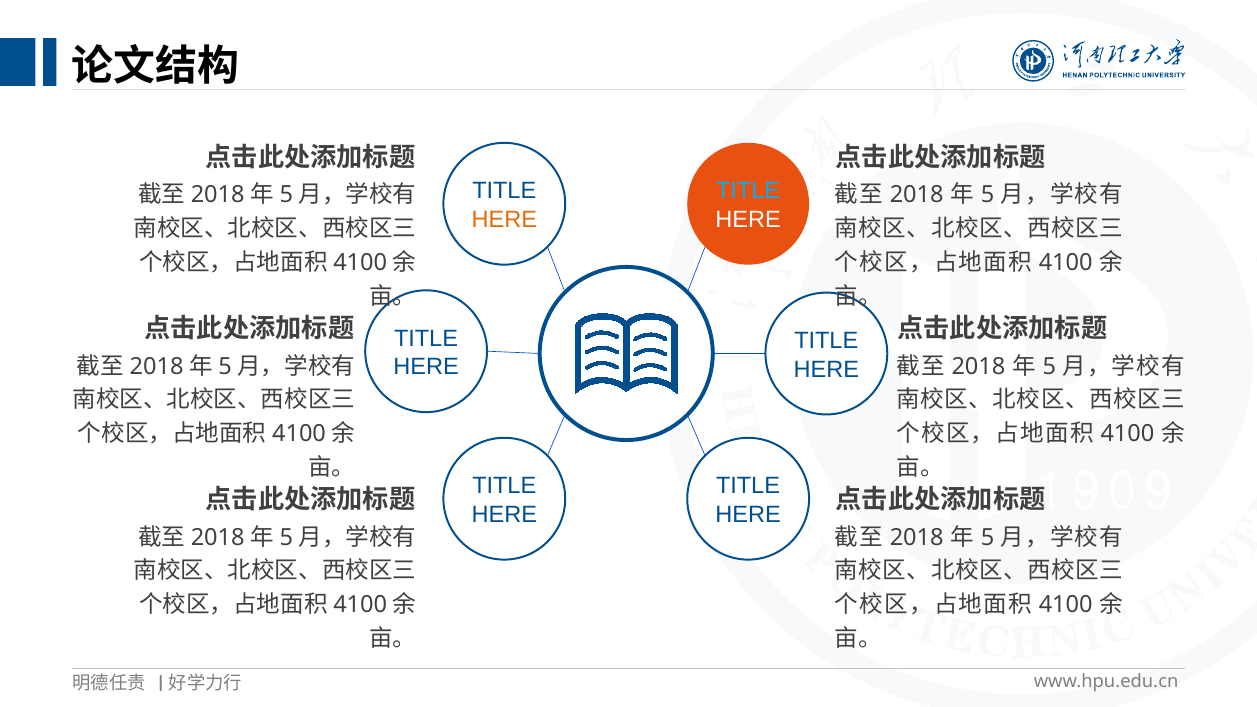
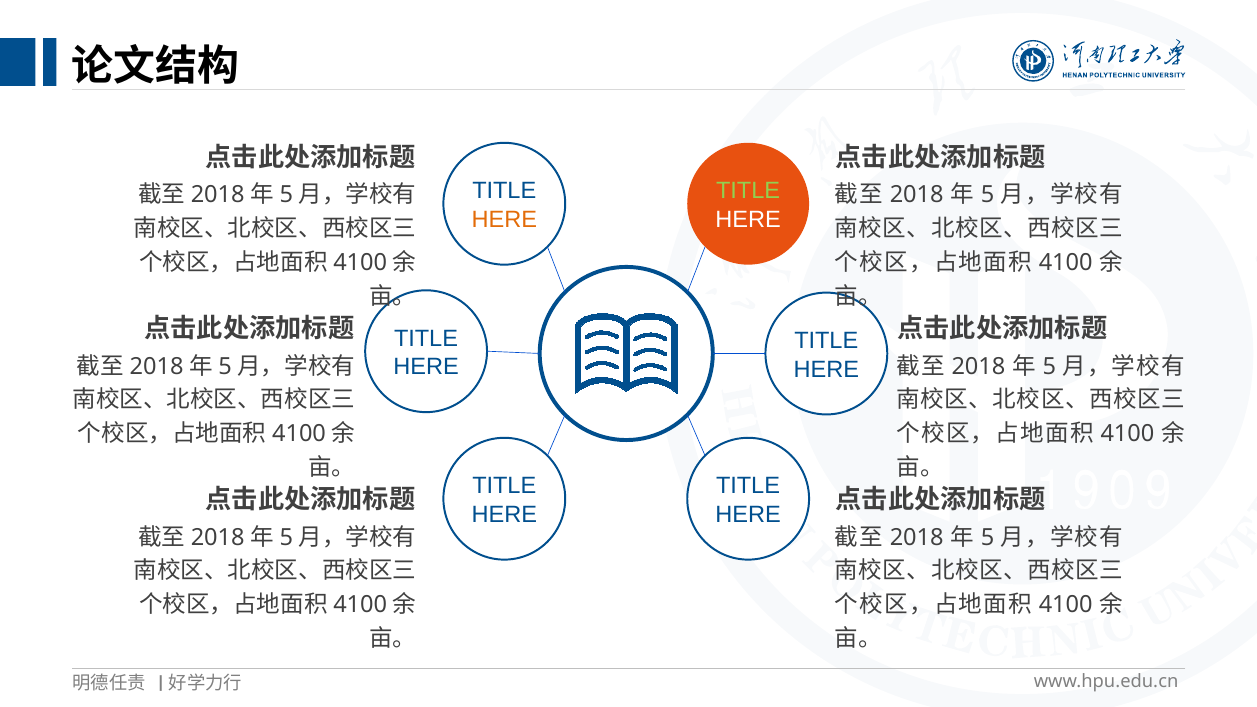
TITLE colour: light blue -> light green (748, 191)
